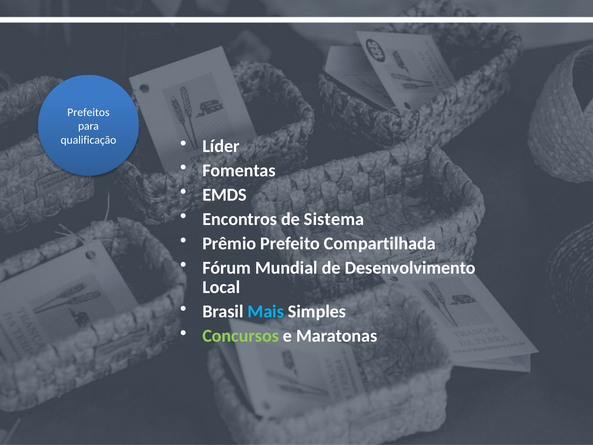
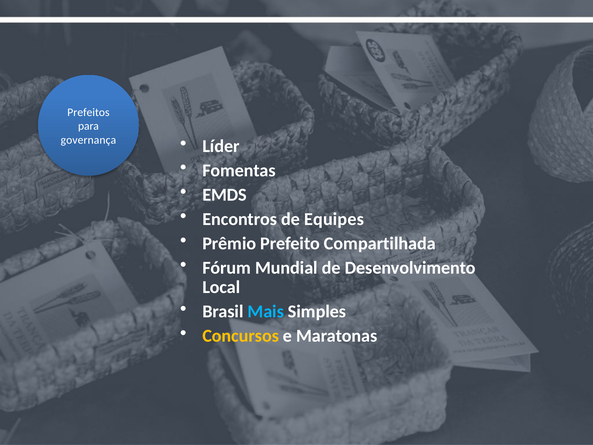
qualificação: qualificação -> governança (88, 140)
Sistema: Sistema -> Equipes (334, 219)
Concursos colour: light green -> yellow (241, 336)
